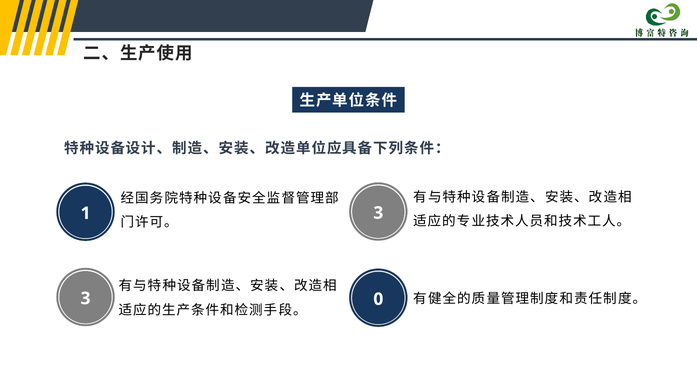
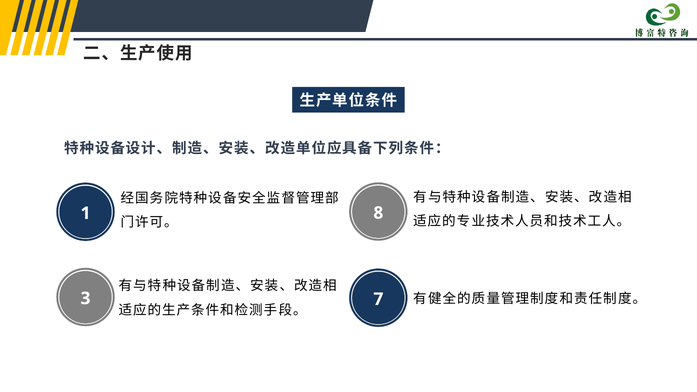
3: 3 -> 8 (378, 213)
0: 0 -> 7 (378, 299)
